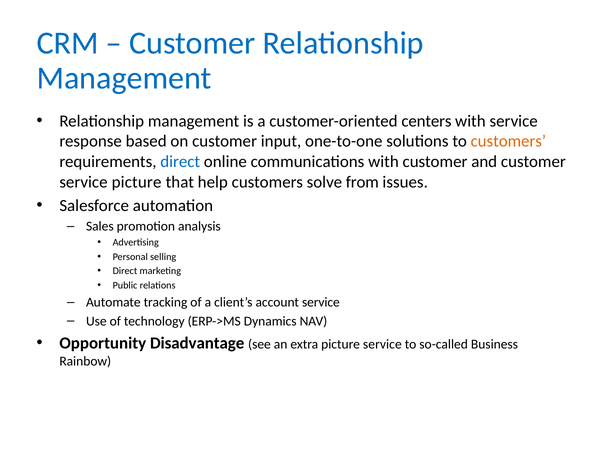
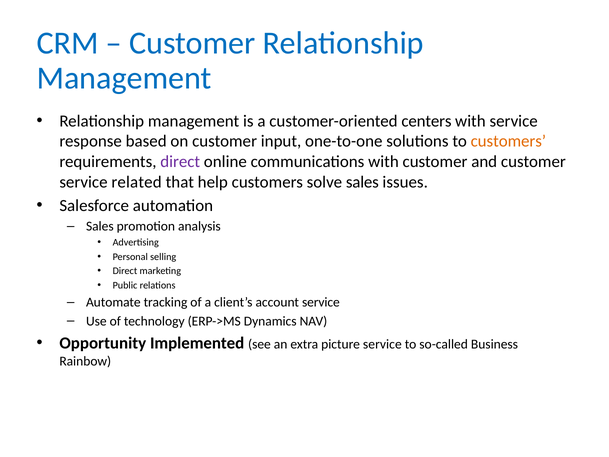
direct colour: blue -> purple (180, 162)
service picture: picture -> related (137, 182)
solve from: from -> sales (362, 182)
Disadvantage: Disadvantage -> Implemented (197, 343)
